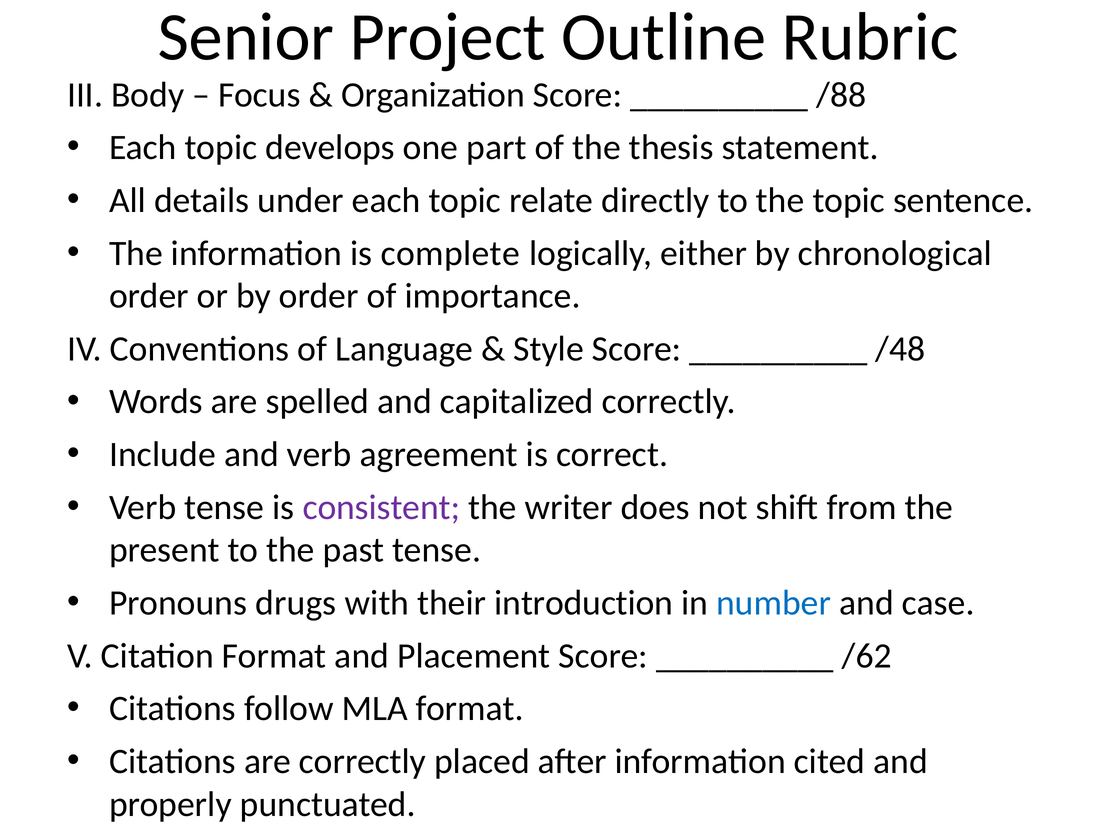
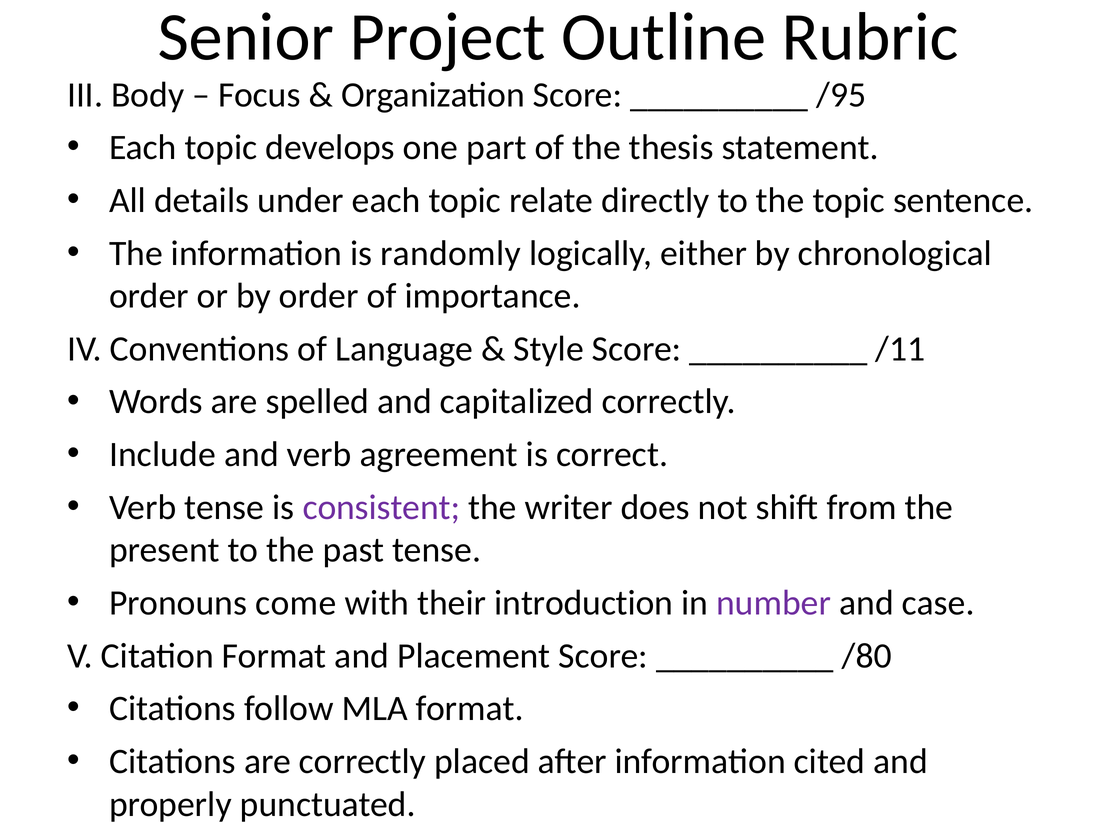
/88: /88 -> /95 (841, 95)
complete: complete -> randomly (450, 253)
/48: /48 -> /11 (900, 349)
drugs: drugs -> come (296, 603)
number colour: blue -> purple (774, 603)
/62: /62 -> /80 (867, 655)
